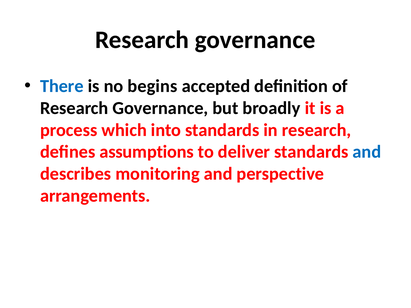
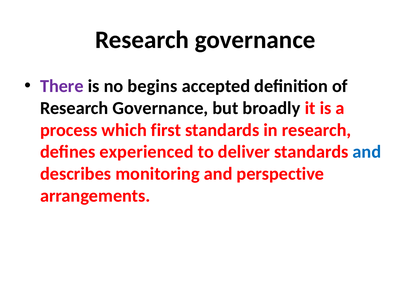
There colour: blue -> purple (62, 86)
into: into -> first (166, 130)
assumptions: assumptions -> experienced (147, 152)
